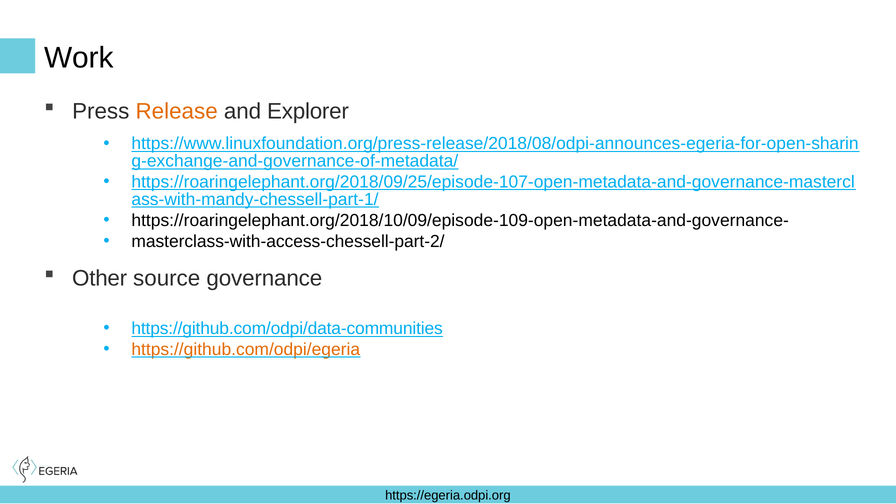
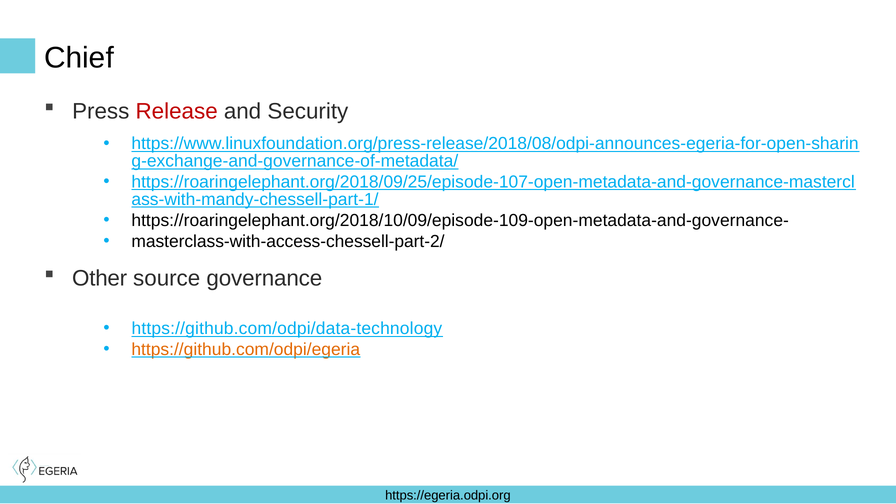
Work: Work -> Chief (79, 58)
Release colour: orange -> red (177, 112)
Explorer: Explorer -> Security (308, 112)
https://github.com/odpi/data-communities: https://github.com/odpi/data-communities -> https://github.com/odpi/data-technology (287, 329)
